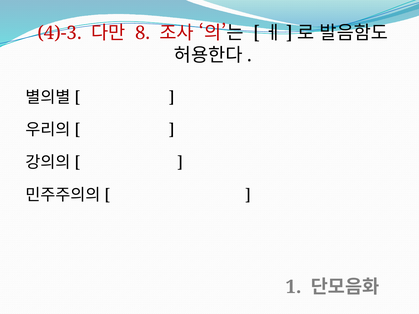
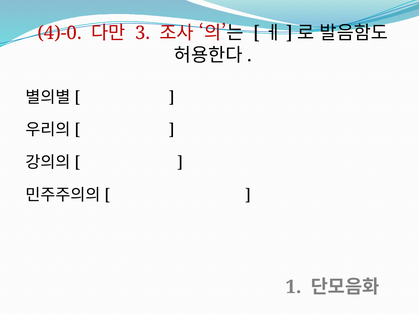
4)-3: 4)-3 -> 4)-0 (60, 33)
8: 8 -> 3 (143, 33)
